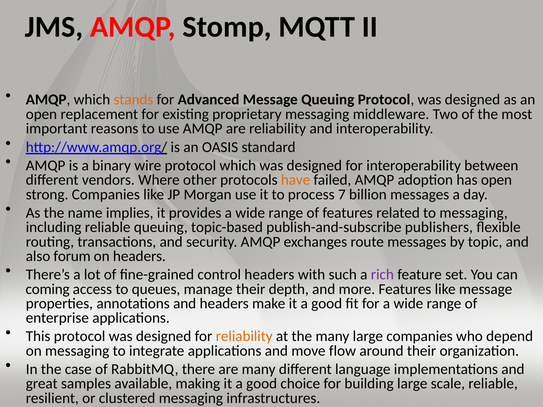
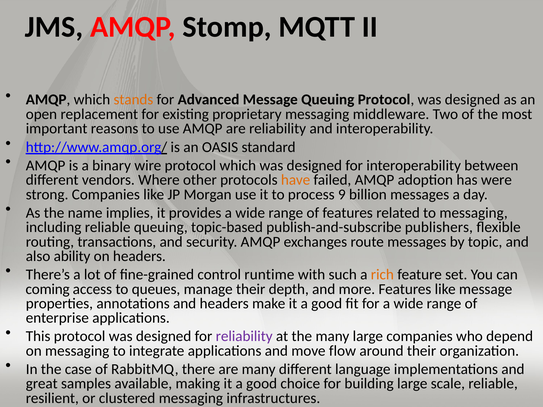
has open: open -> were (496, 180)
7: 7 -> 9 (342, 195)
forum: forum -> ability (72, 256)
control headers: headers -> runtime (269, 275)
rich colour: purple -> orange (382, 275)
reliability colour: orange -> purple (244, 337)
